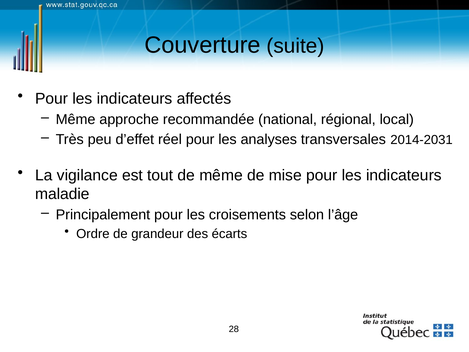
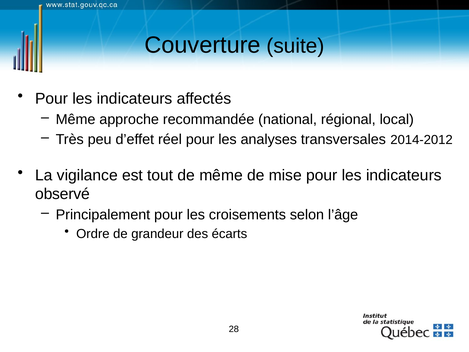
2014-2031: 2014-2031 -> 2014-2012 (422, 140)
maladie: maladie -> observé (62, 194)
